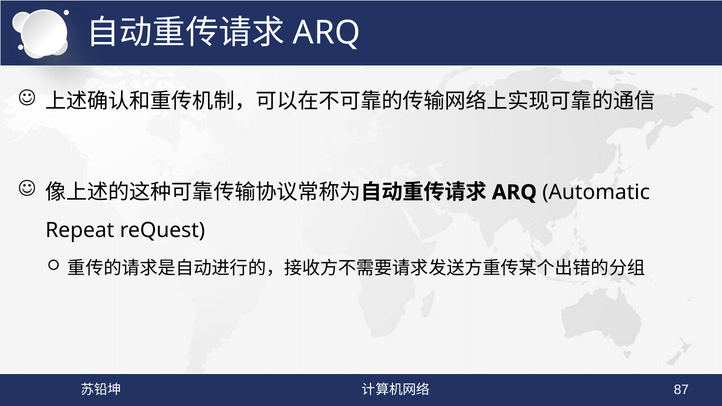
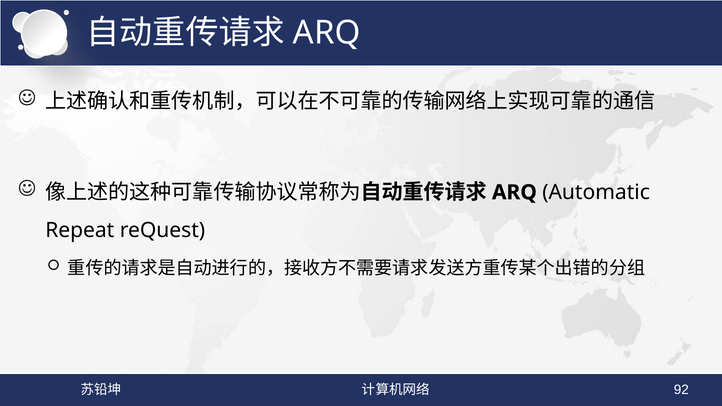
87: 87 -> 92 (681, 390)
